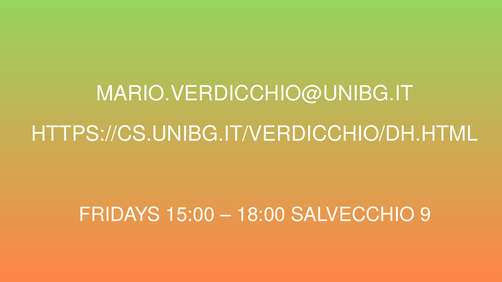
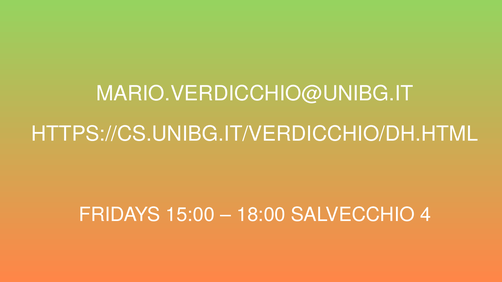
9: 9 -> 4 (426, 215)
